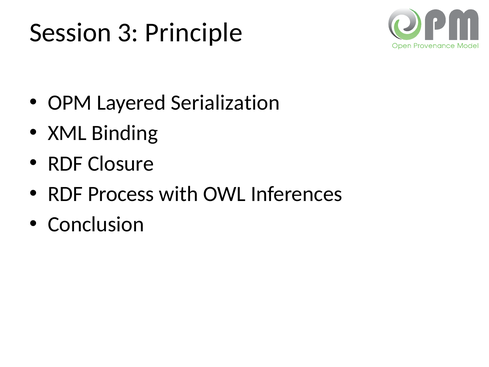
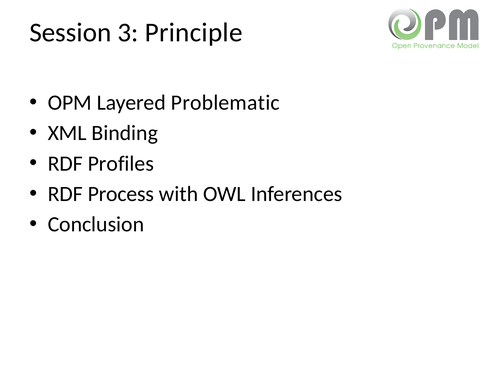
Serialization: Serialization -> Problematic (225, 103)
Closure: Closure -> Profiles (121, 163)
